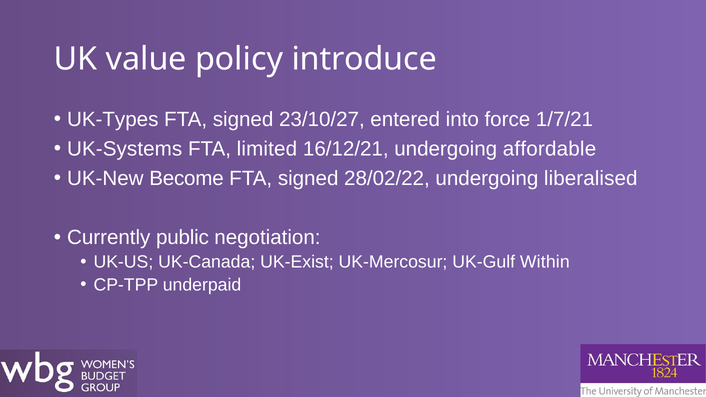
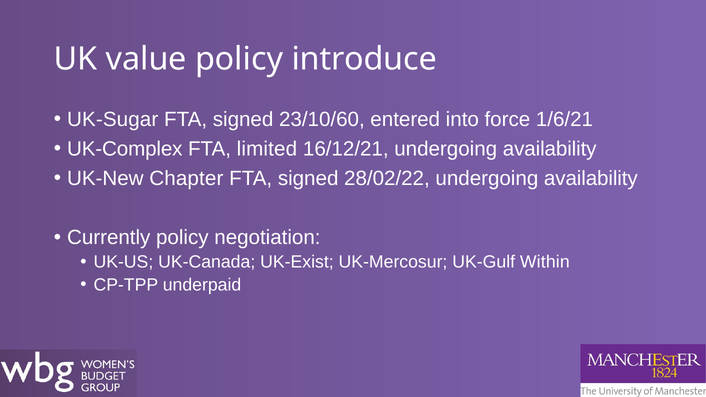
UK-Types: UK-Types -> UK-Sugar (113, 119)
23/10/27: 23/10/27 -> 23/10/60 (322, 119)
1/7/21: 1/7/21 -> 1/6/21 (564, 119)
UK-Systems: UK-Systems -> UK-Complex (125, 149)
16/12/21 undergoing affordable: affordable -> availability (550, 149)
Become: Become -> Chapter (186, 179)
28/02/22 undergoing liberalised: liberalised -> availability (591, 179)
Currently public: public -> policy (182, 238)
